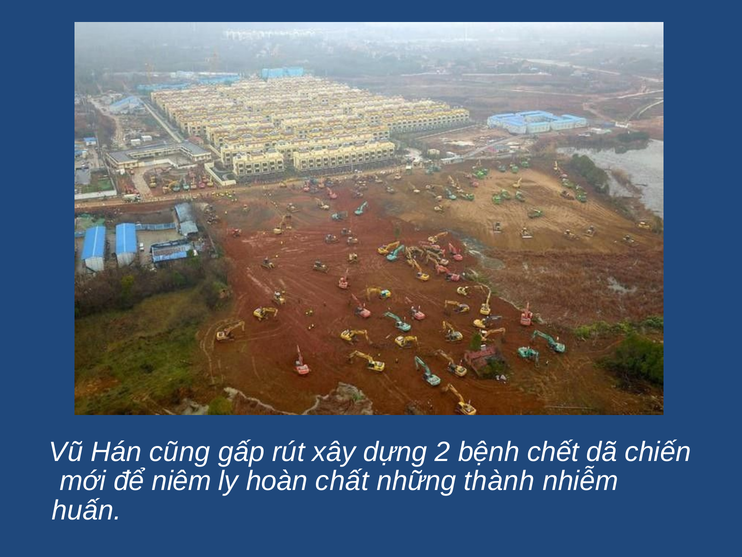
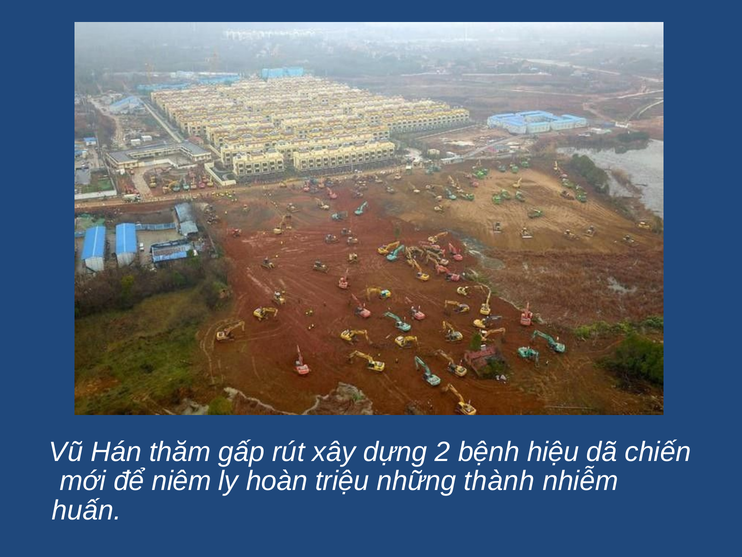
cũng: cũng -> thăm (180, 452)
chết: chết -> hiệu (553, 452)
chất: chất -> triệu (342, 481)
